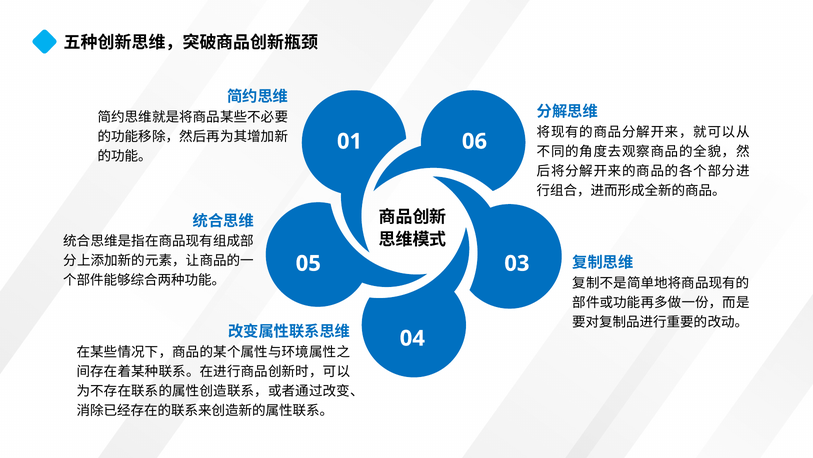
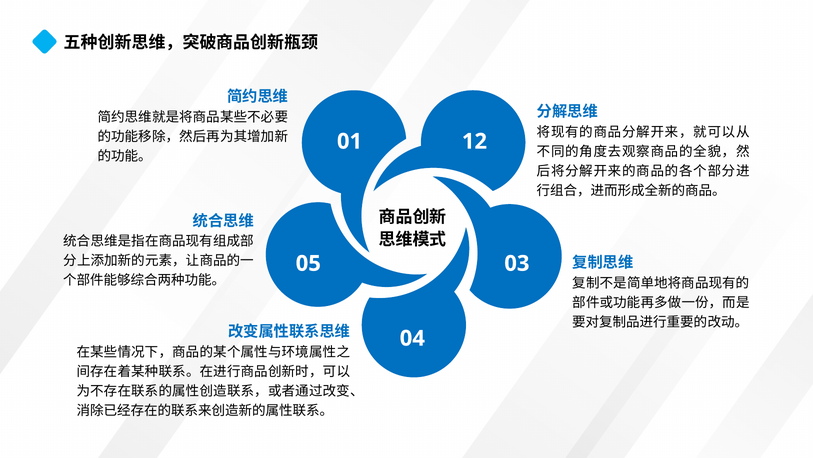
06: 06 -> 12 (474, 141)
